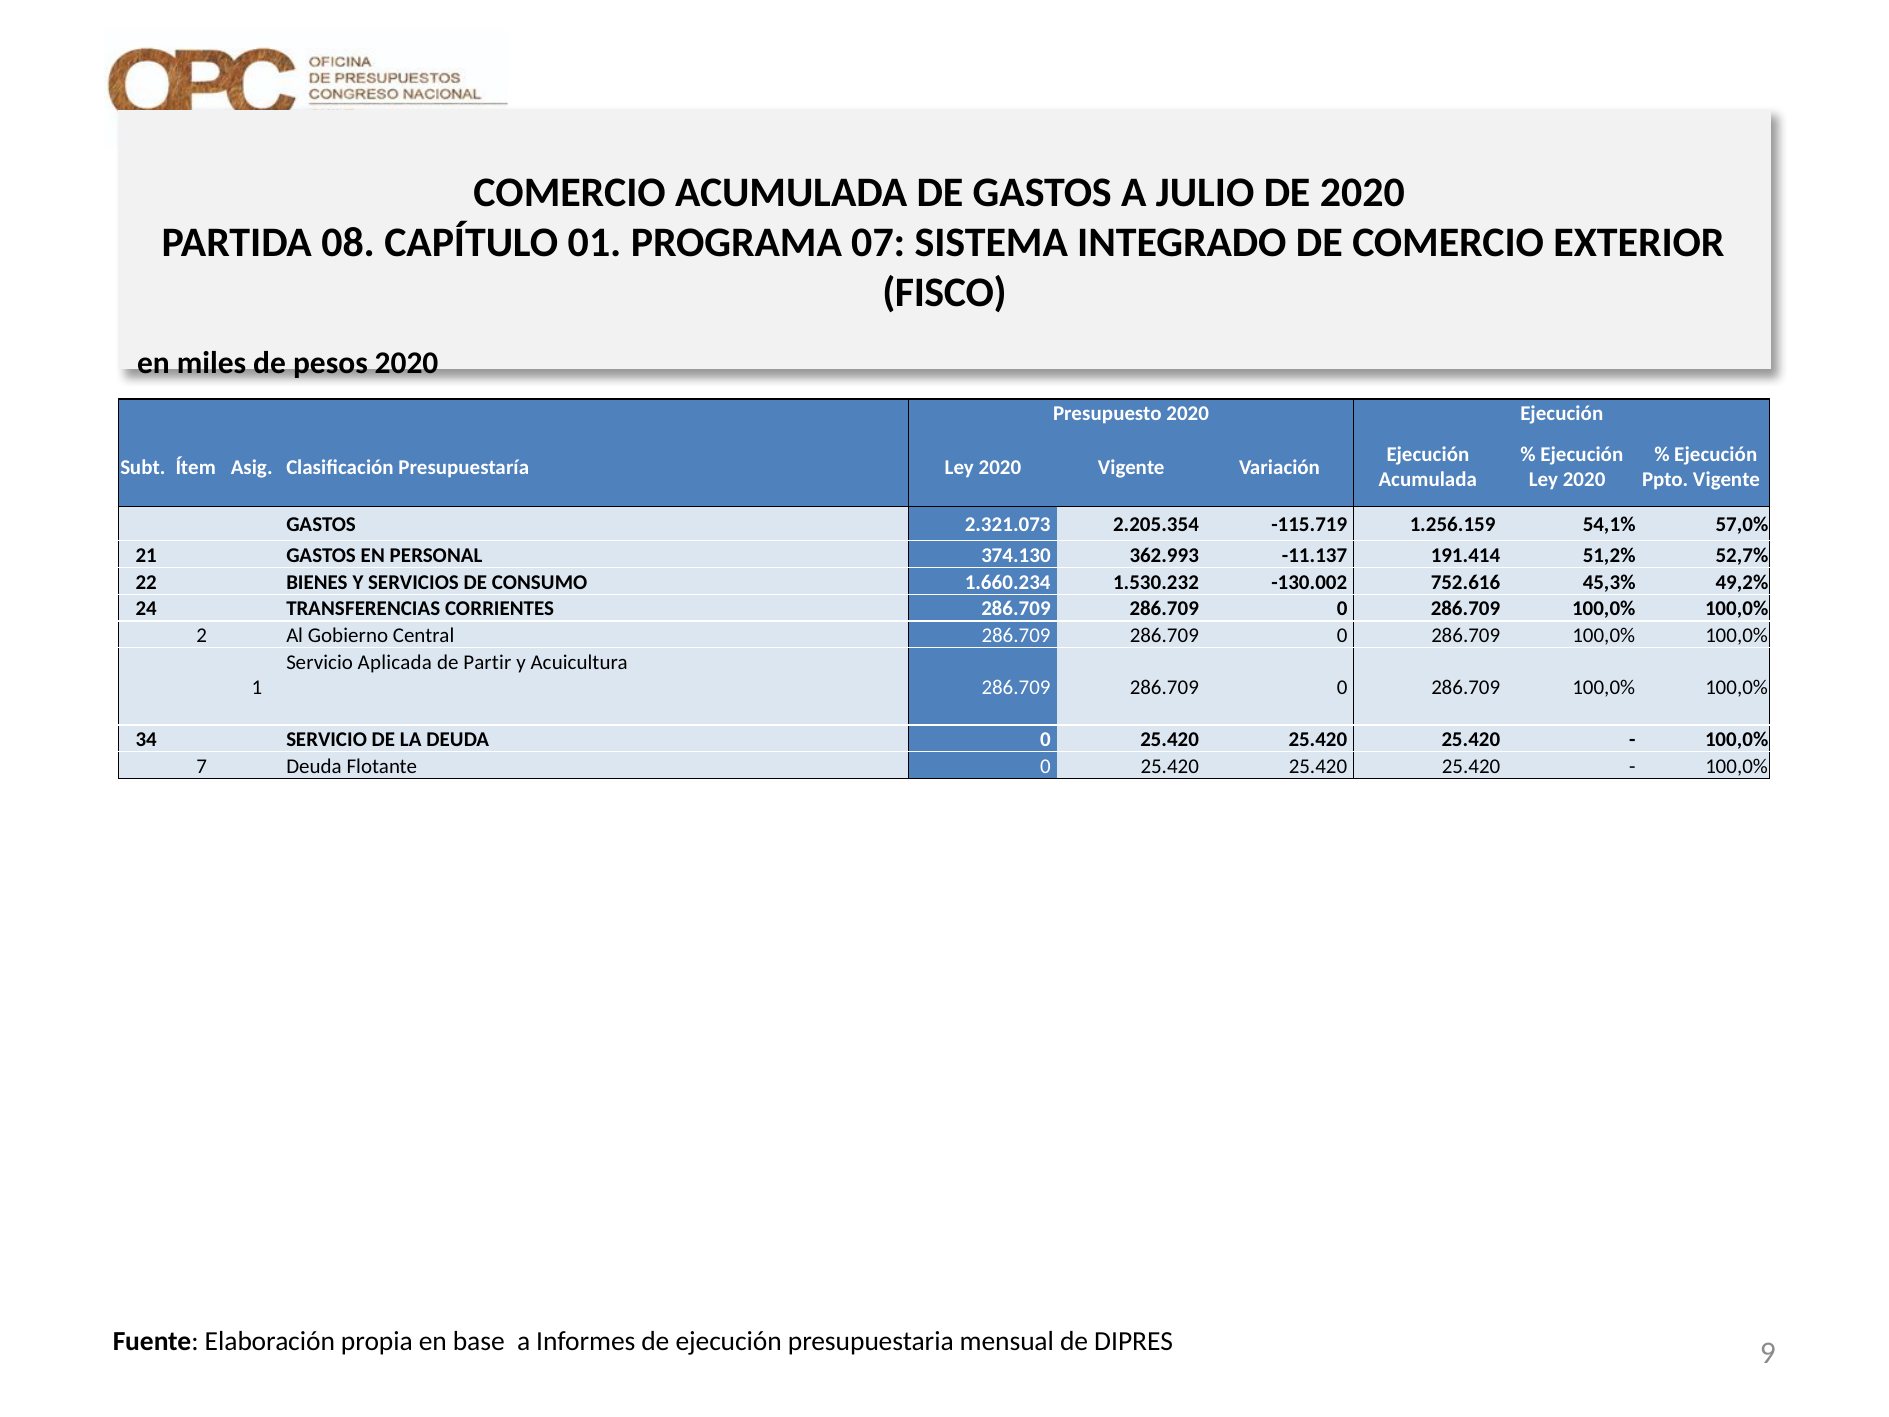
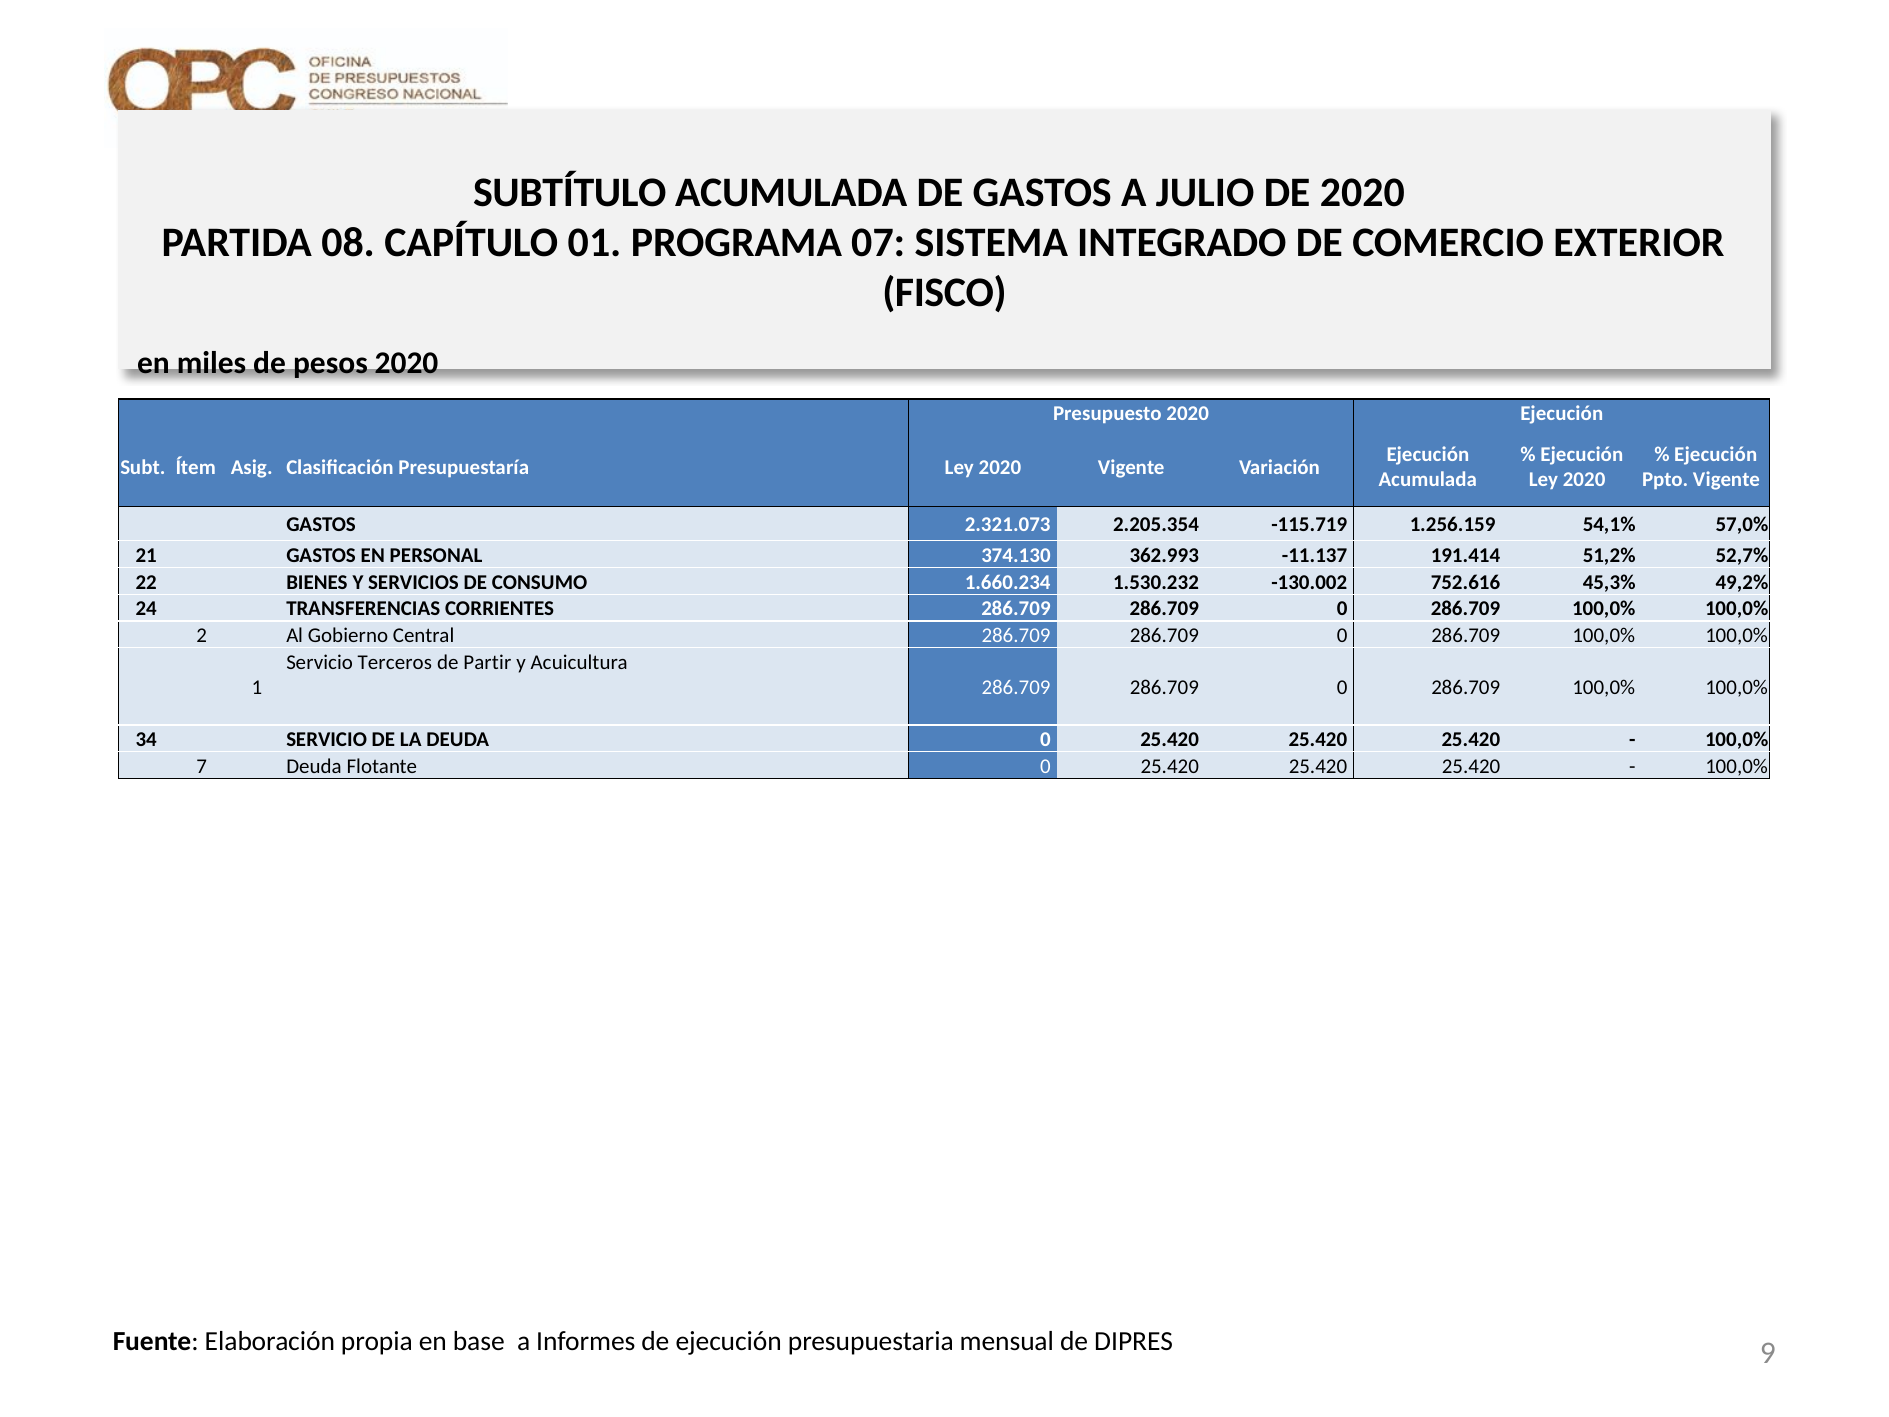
COMERCIO: COMERCIO -> SUBTÍTULO (570, 192)
Aplicada: Aplicada -> Terceros (395, 663)
